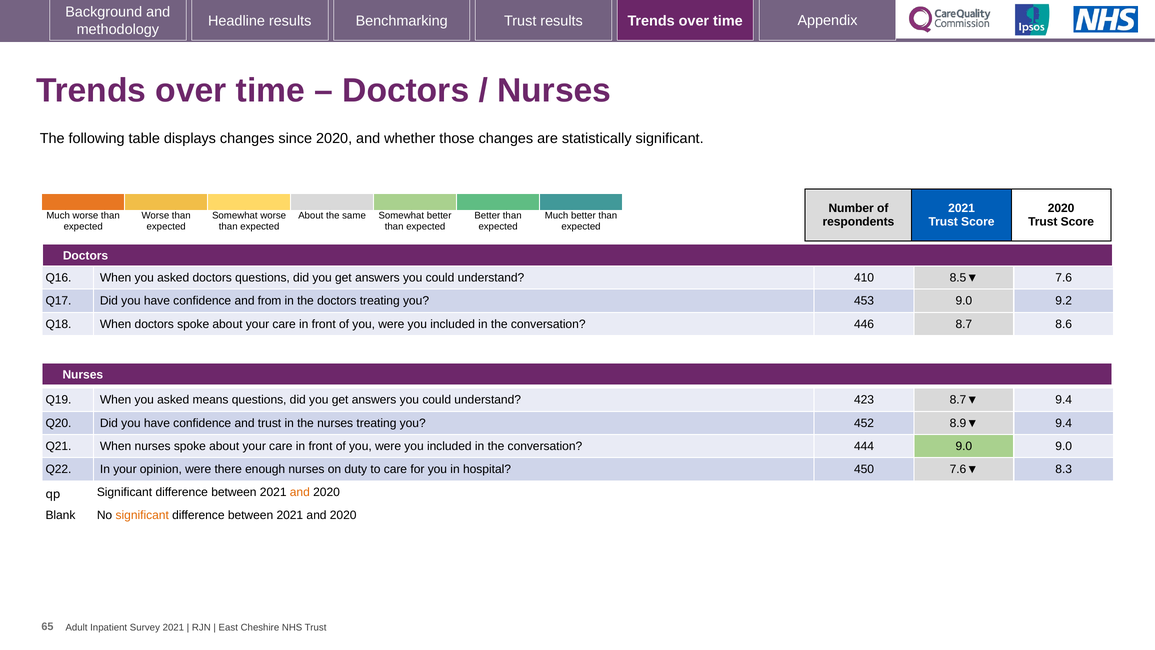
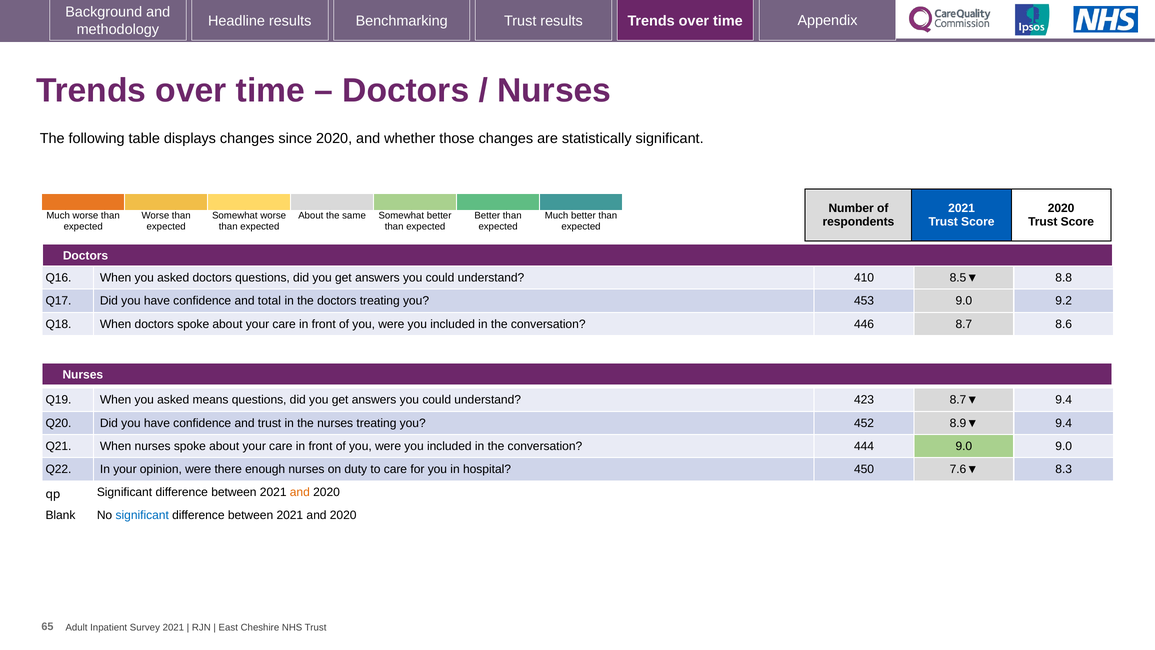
7.6: 7.6 -> 8.8 (1064, 278)
from: from -> total (269, 301)
significant colour: orange -> blue (142, 515)
